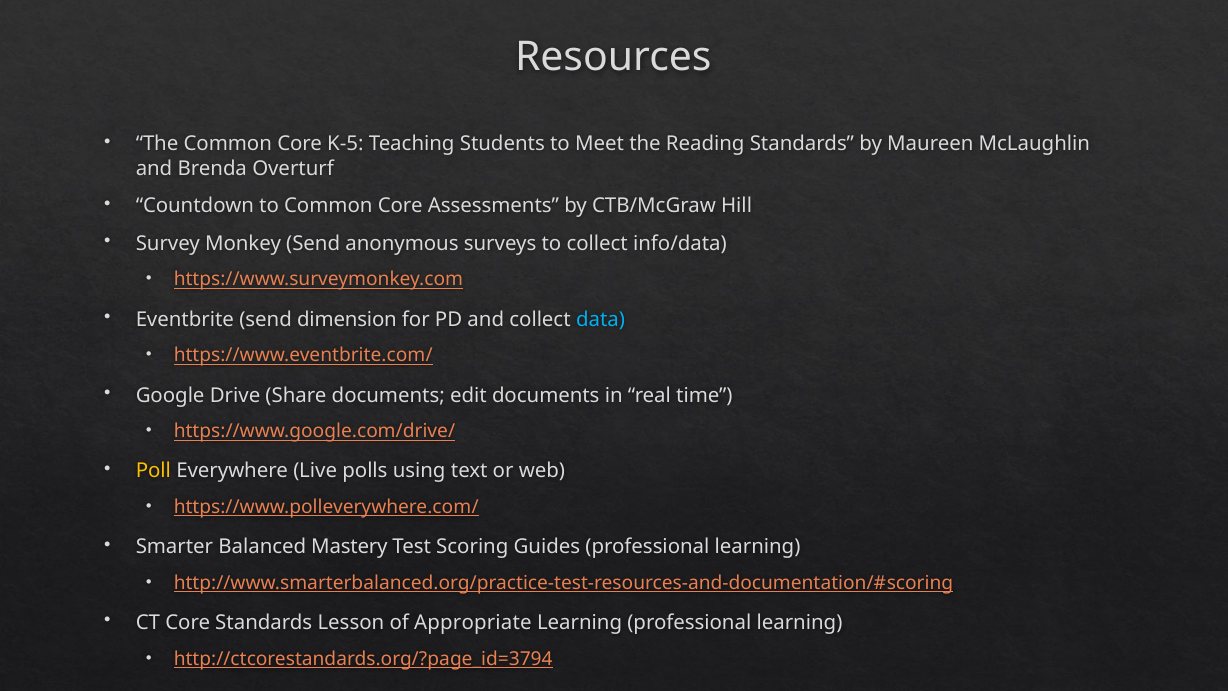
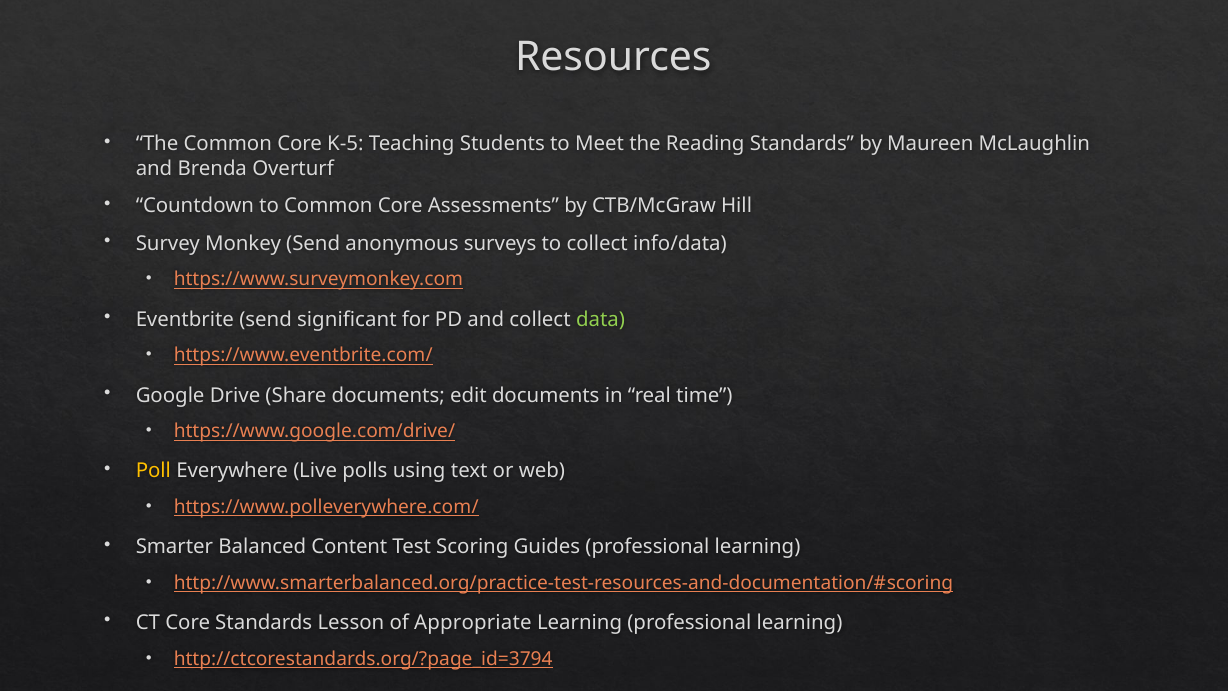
dimension: dimension -> significant (347, 319)
data colour: light blue -> light green (600, 319)
Mastery: Mastery -> Content (349, 547)
